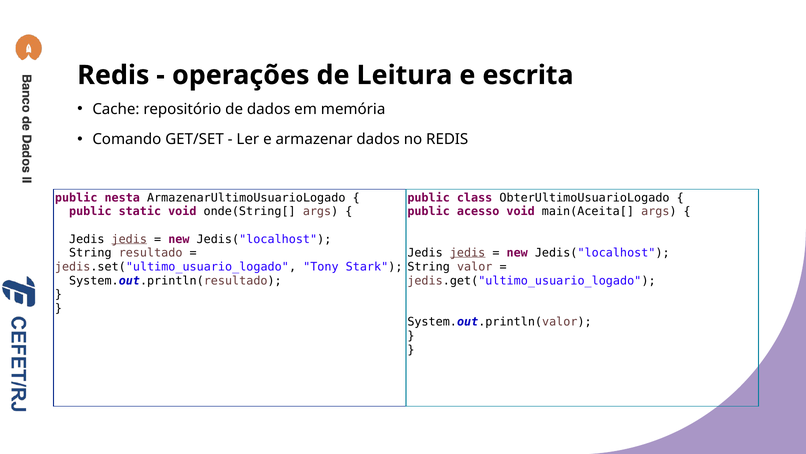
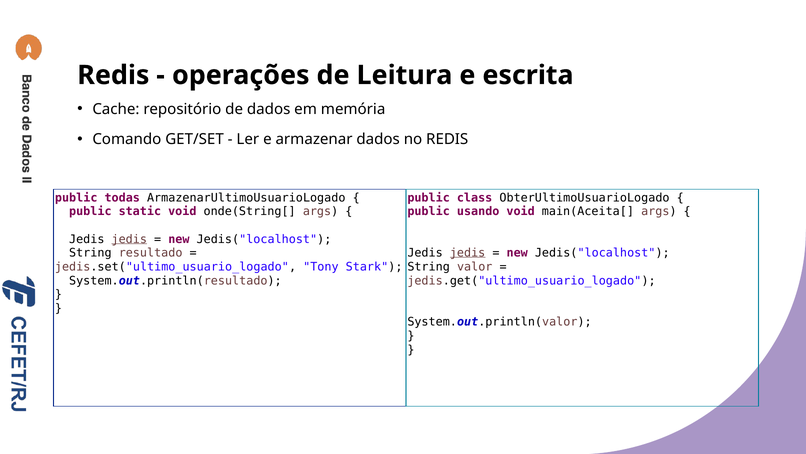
nesta: nesta -> todas (122, 197)
acesso: acesso -> usando (478, 211)
